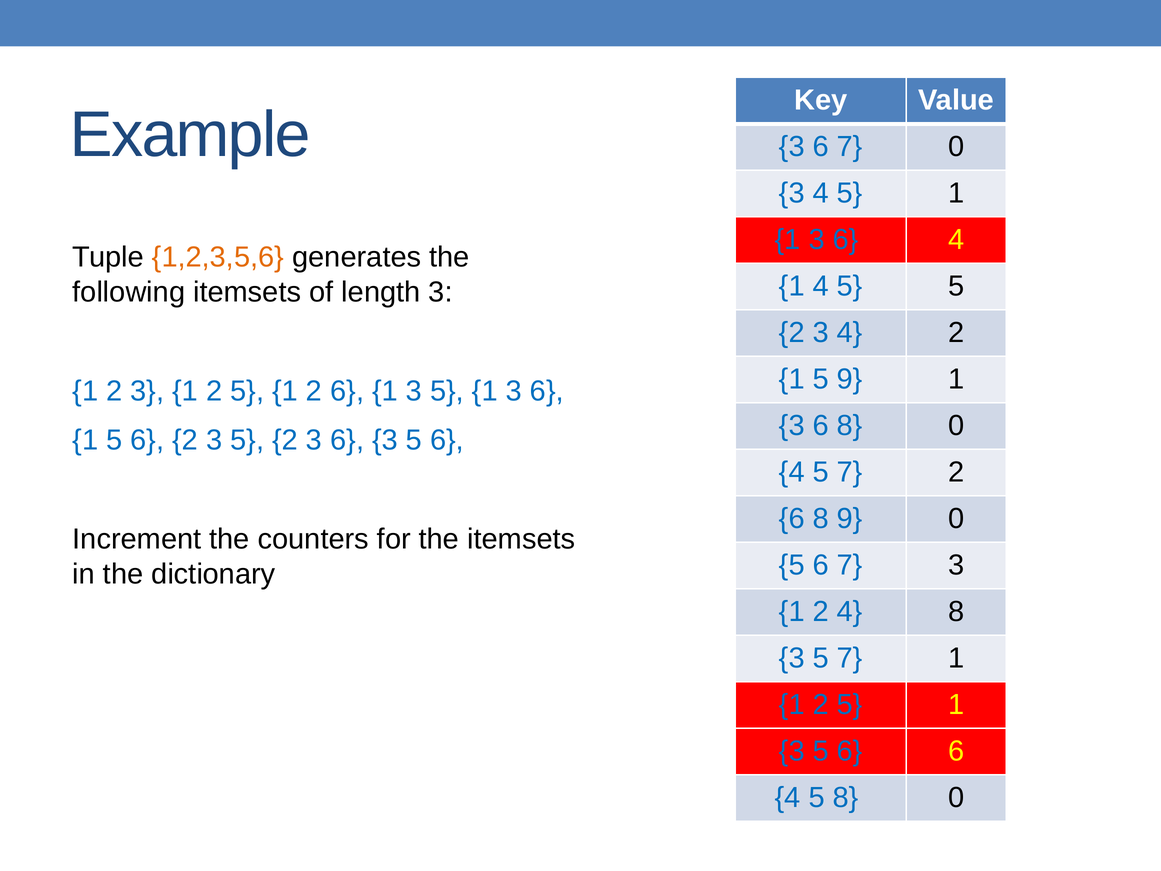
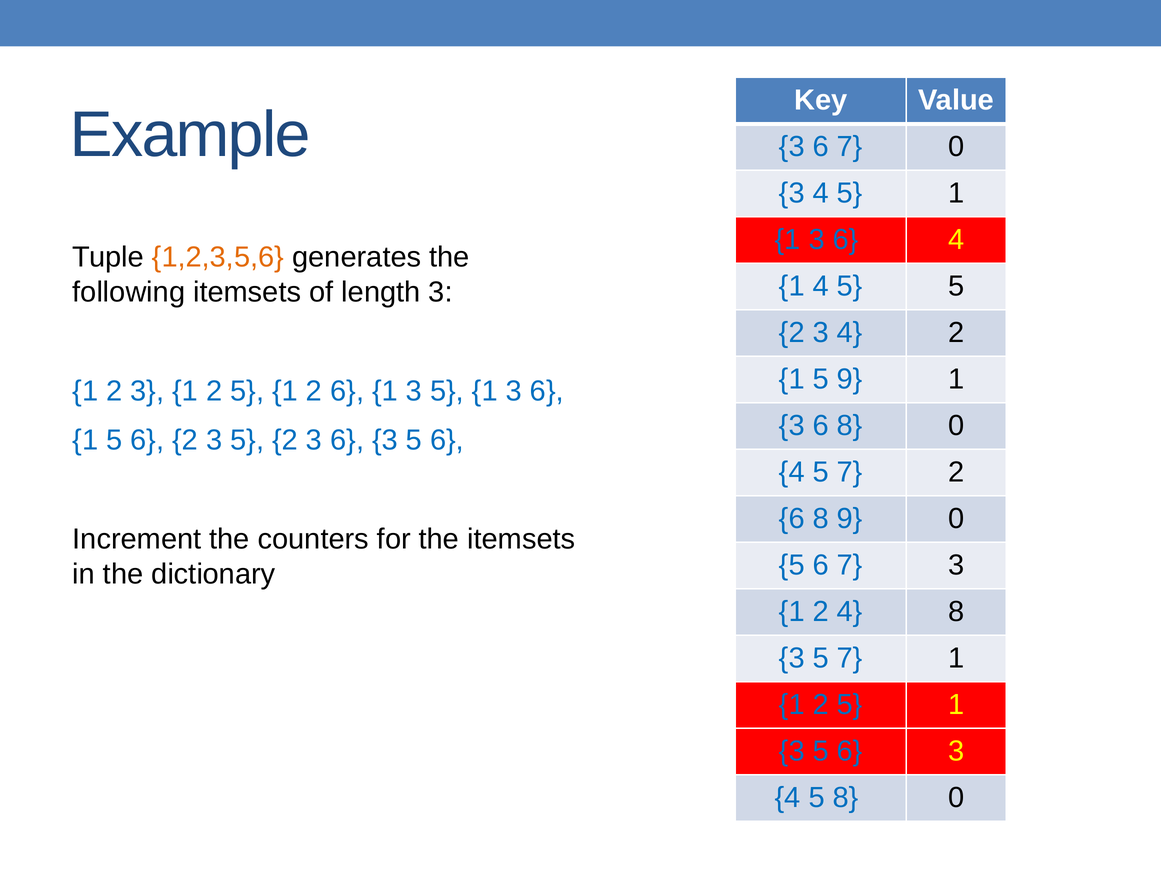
5 6 6: 6 -> 3 (956, 751)
